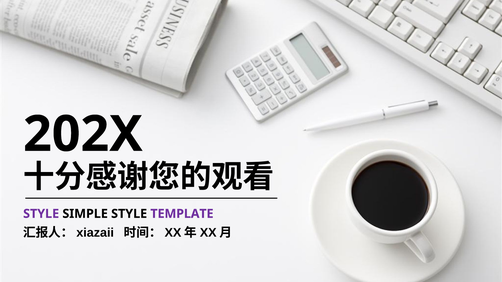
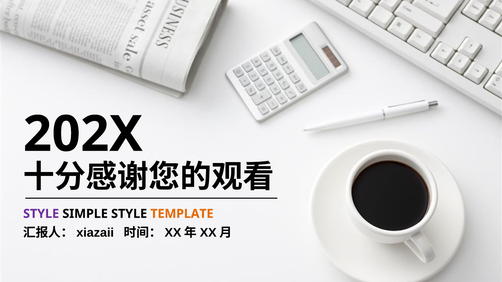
TEMPLATE colour: purple -> orange (182, 214)
